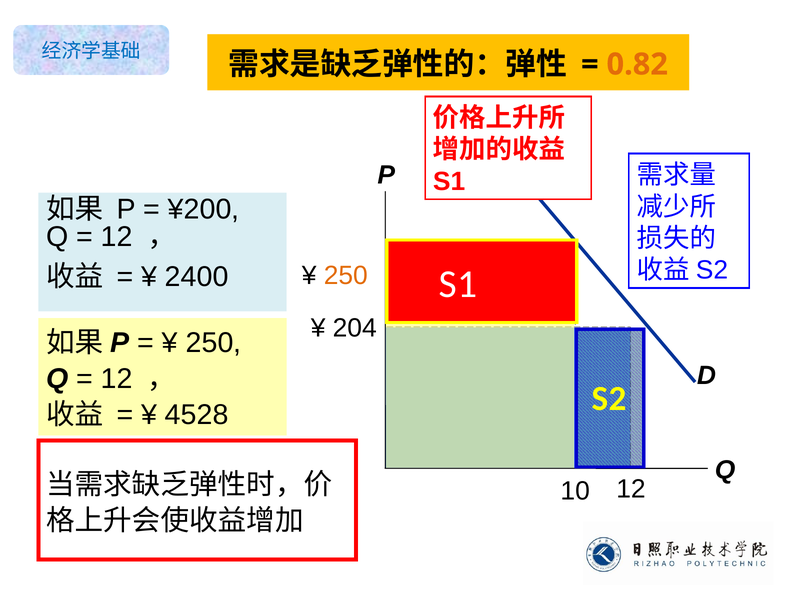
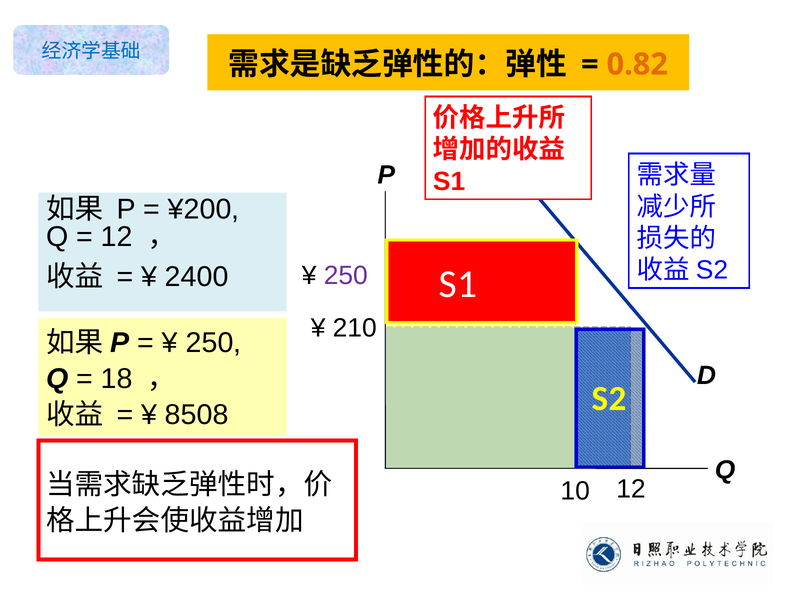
250 colour: orange -> purple (346, 275)
204: 204 -> 210 (355, 328)
12: 12 -> 18 (117, 379)
4528: 4528 -> 8508 (197, 415)
